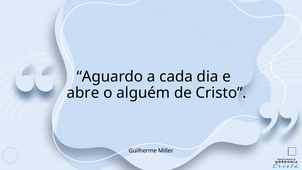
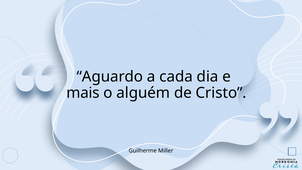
abre: abre -> mais (83, 93)
